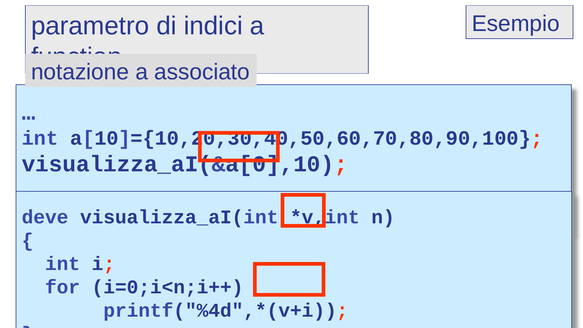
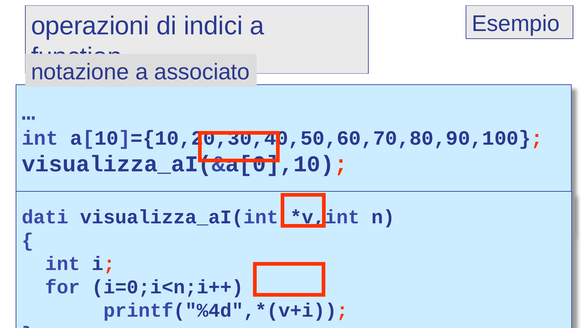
parametro: parametro -> operazioni (90, 26)
deve: deve -> dati (45, 217)
